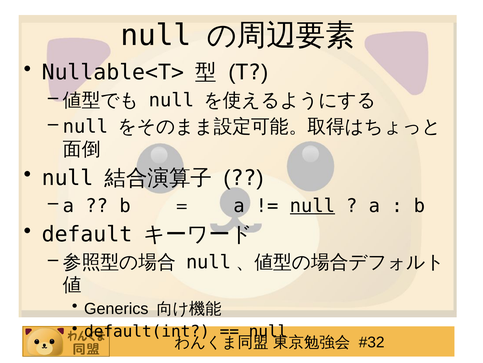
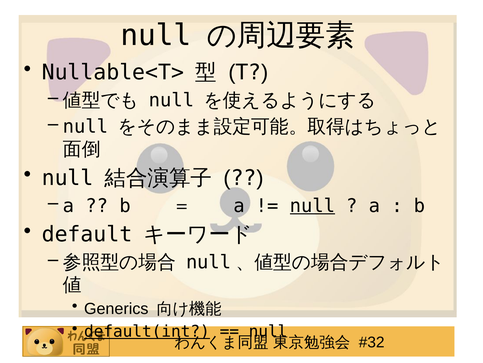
default(int underline: none -> present (147, 331)
